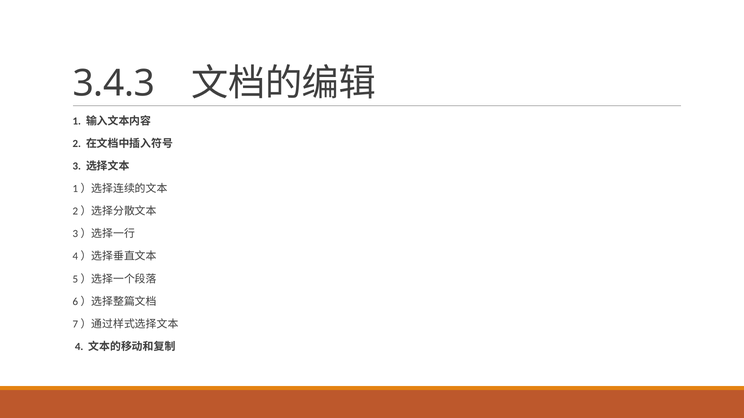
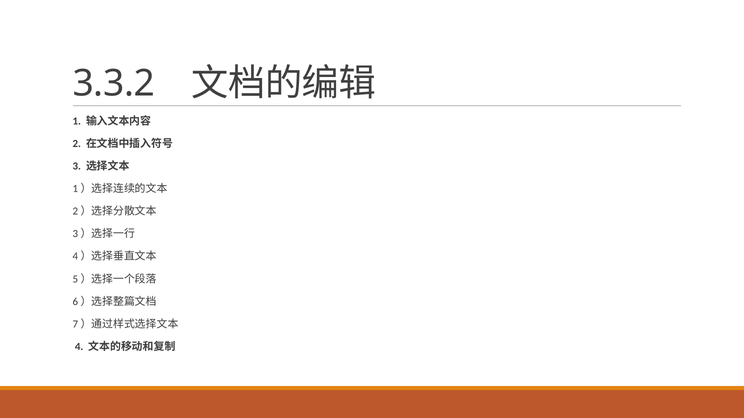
3.4.3: 3.4.3 -> 3.3.2 (114, 83)
